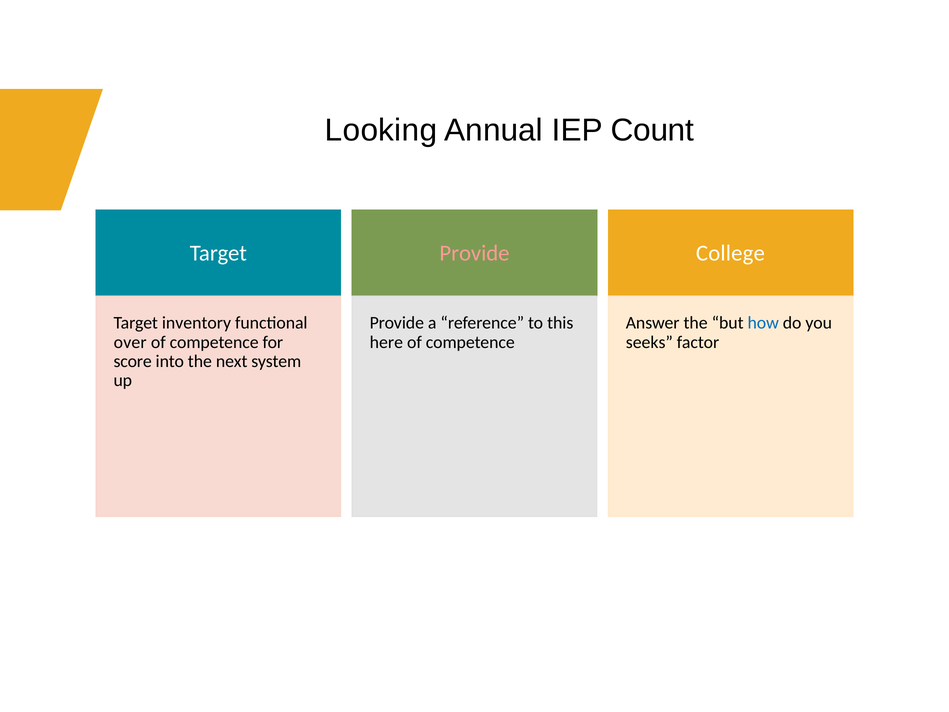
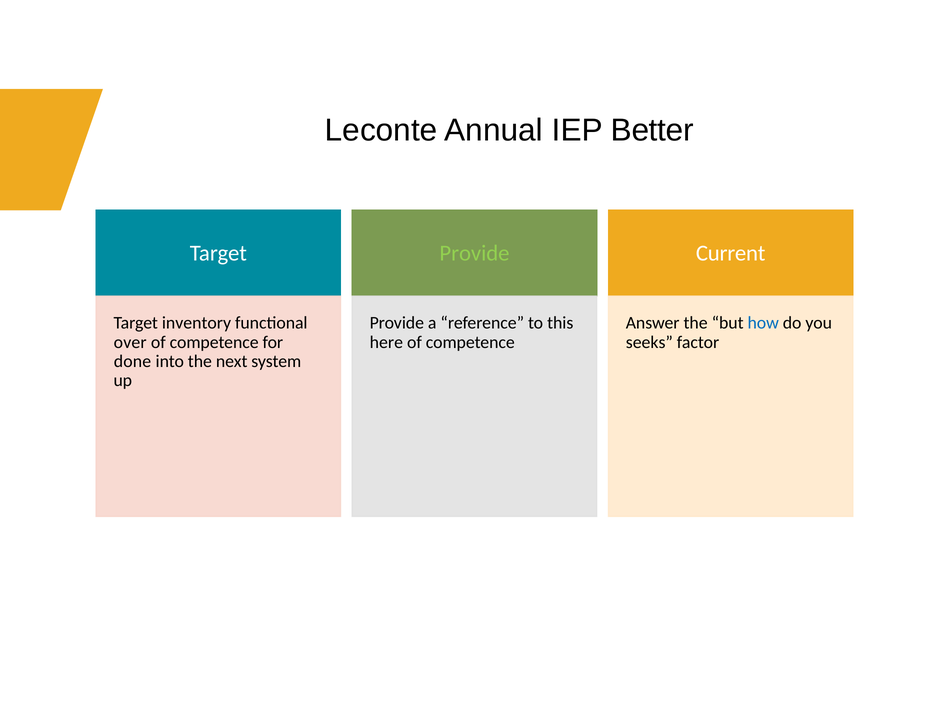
Looking: Looking -> Leconte (381, 130)
Count: Count -> Better (652, 130)
Provide colour: pink -> light green (475, 253)
College: College -> Current (731, 253)
score: score -> done (132, 361)
